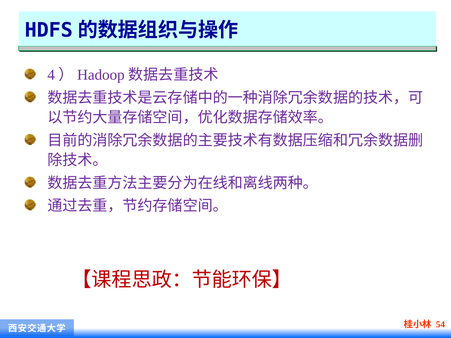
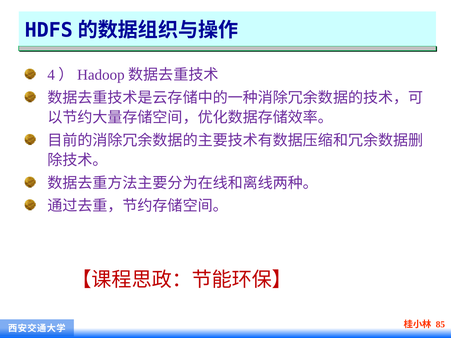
54: 54 -> 85 (440, 325)
